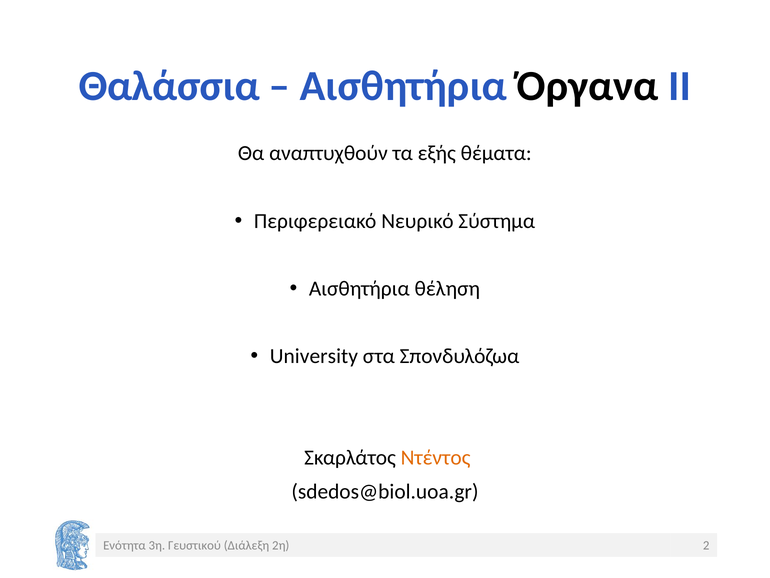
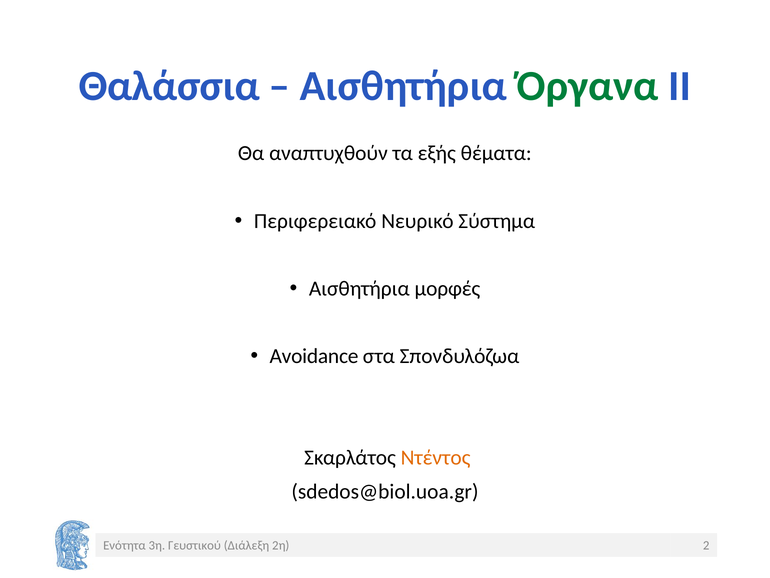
Όργανα colour: black -> green (588, 86)
θέληση: θέληση -> μορφές (447, 288)
University: University -> Avoidance (314, 356)
